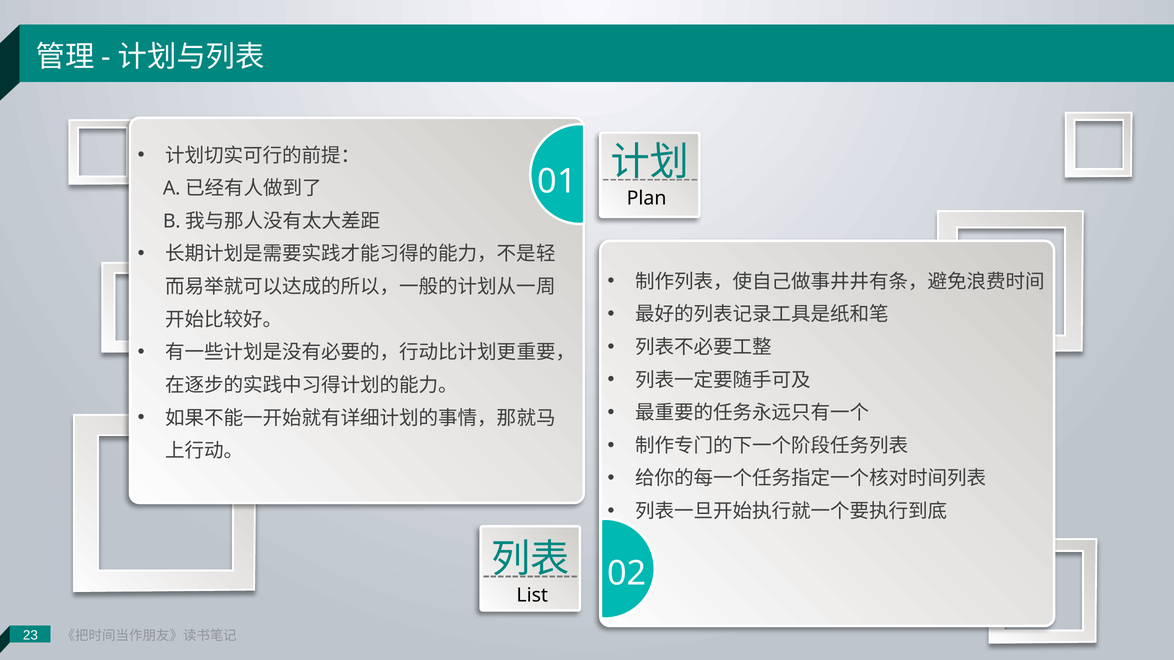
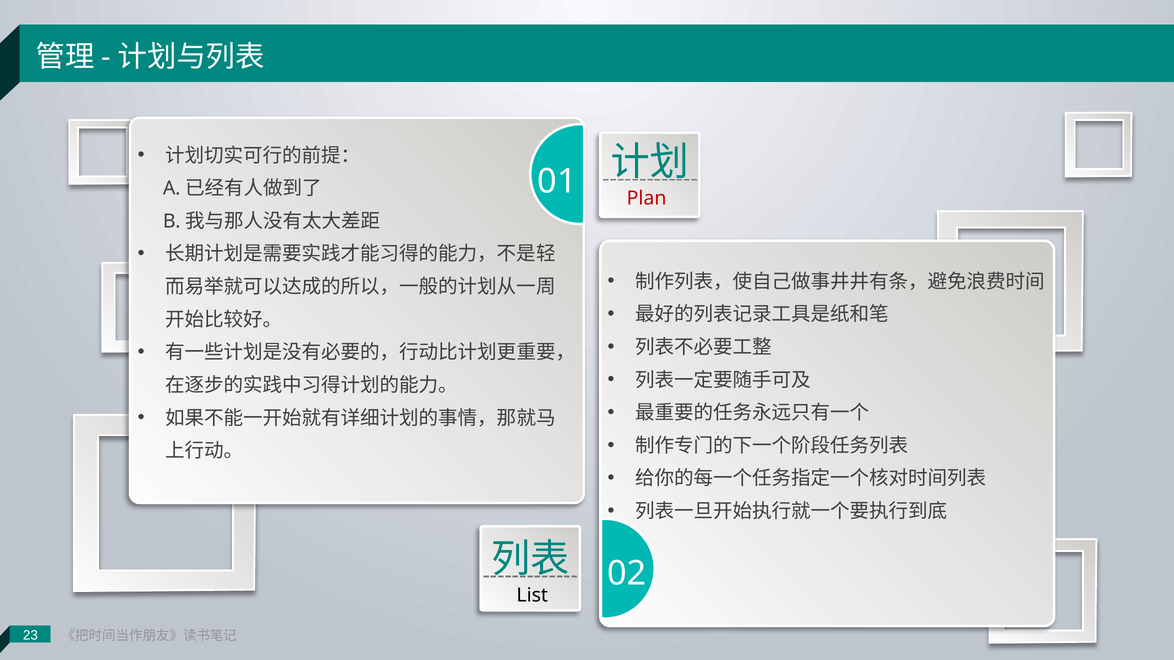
Plan colour: black -> red (647, 199)
